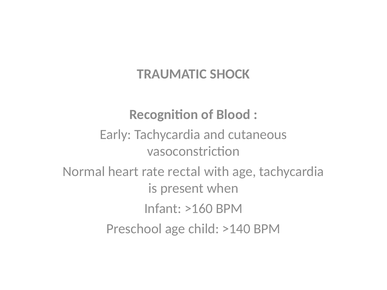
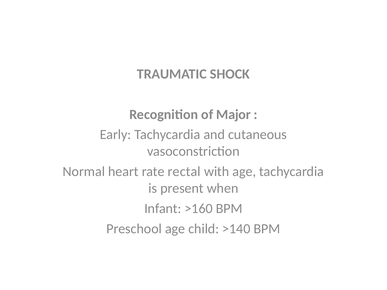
Blood: Blood -> Major (233, 115)
